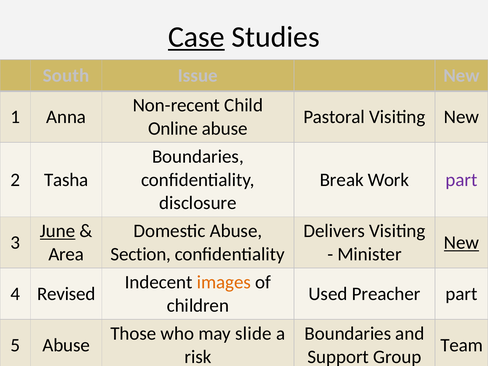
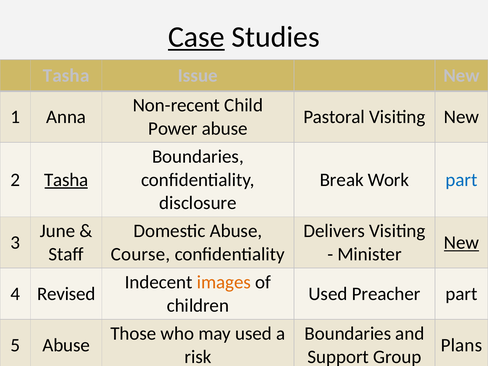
South: South -> Tasha (66, 76)
Online: Online -> Power (173, 128)
Tasha underline: none -> present (66, 180)
part colour: purple -> blue (462, 180)
June underline: present -> none (58, 231)
Area: Area -> Staff (66, 254)
Section: Section -> Course (141, 254)
may slide: slide -> used (254, 334)
Team: Team -> Plans (461, 345)
